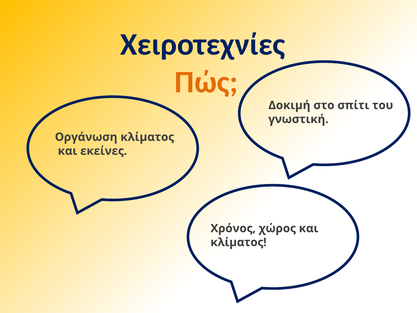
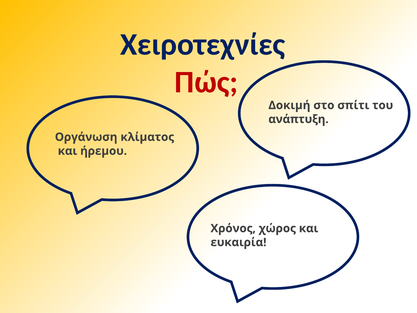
Πώς colour: orange -> red (206, 82)
γνωστική: γνωστική -> ανάπτυξη (299, 119)
εκείνες: εκείνες -> ήρεμου (104, 151)
κλίματος: κλίματος -> ευκαιρία (238, 242)
